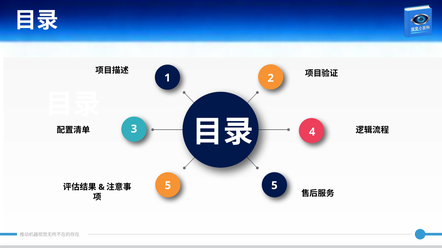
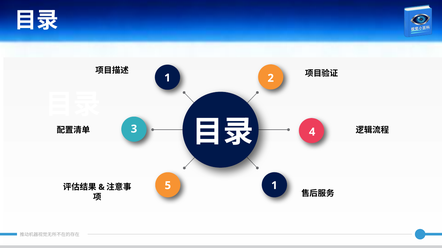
5 5: 5 -> 1 (274, 186)
